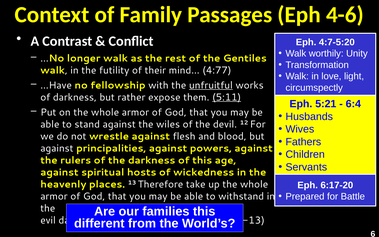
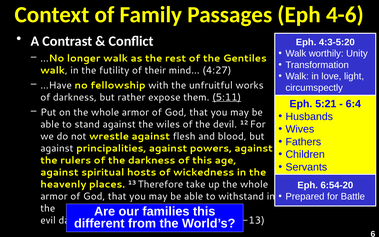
4:7-5:20: 4:7-5:20 -> 4:3-5:20 (337, 42)
4:77: 4:77 -> 4:27 (217, 70)
unfruitful underline: present -> none (211, 85)
6:17-20: 6:17-20 -> 6:54-20 (337, 185)
